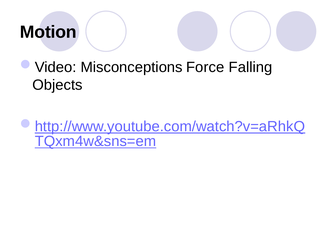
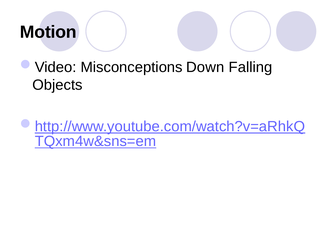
Force: Force -> Down (205, 67)
